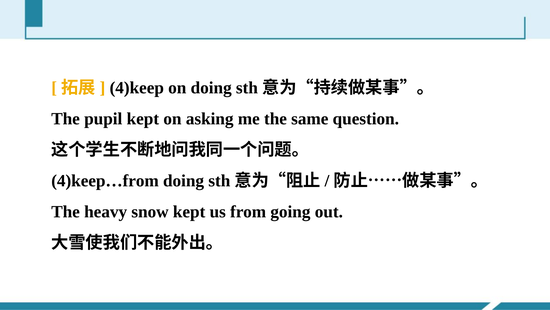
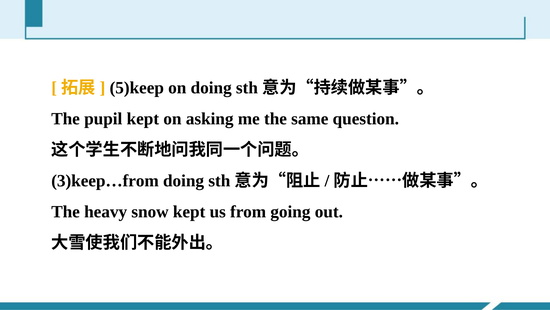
4)keep: 4)keep -> 5)keep (137, 88)
4)keep…from: 4)keep…from -> 3)keep…from (105, 181)
